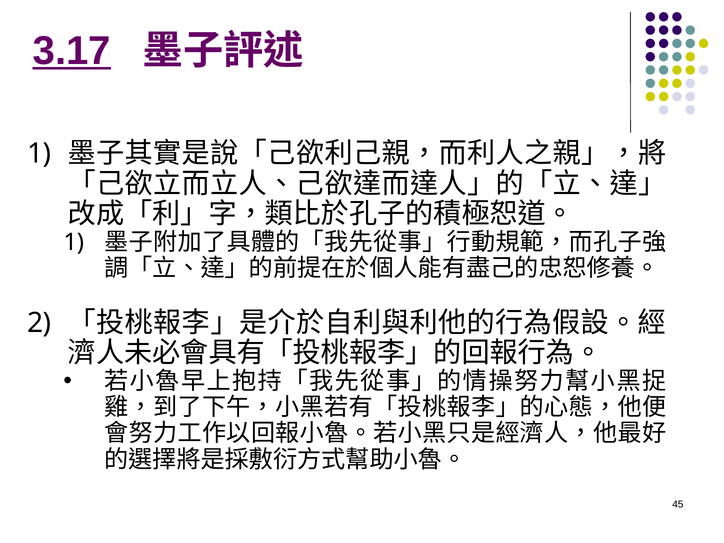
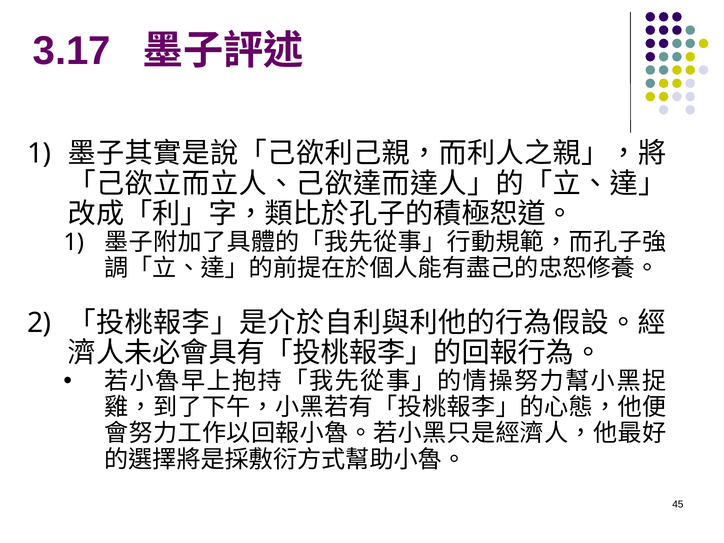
3.17 underline: present -> none (72, 51)
